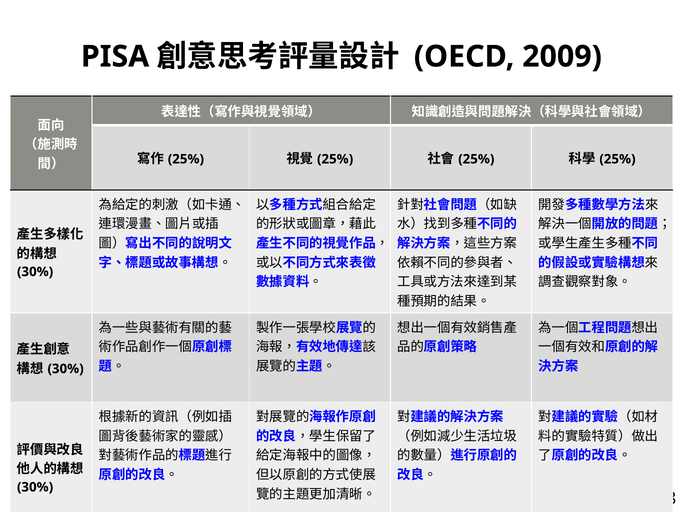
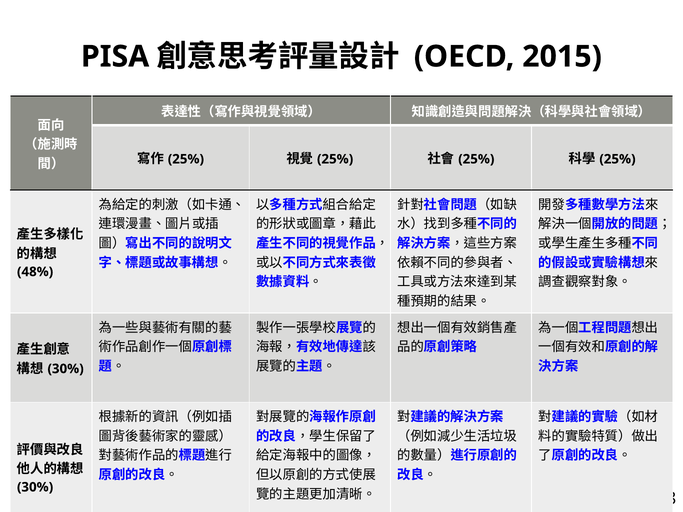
2009: 2009 -> 2015 (562, 57)
30%: 30% -> 48% (35, 272)
